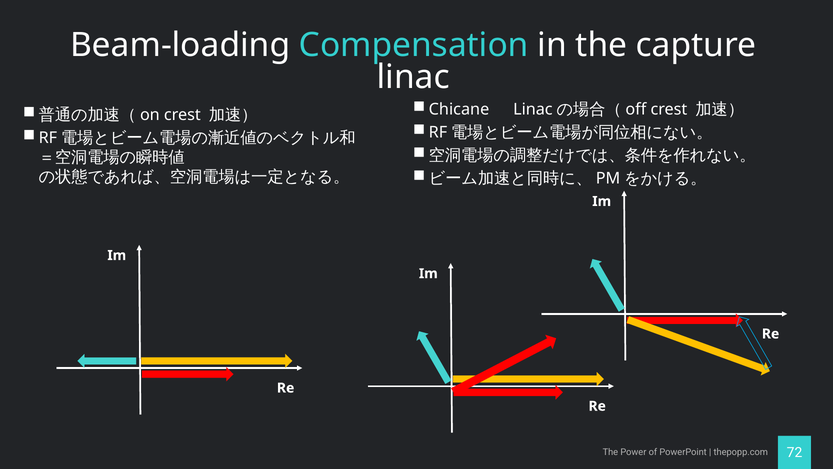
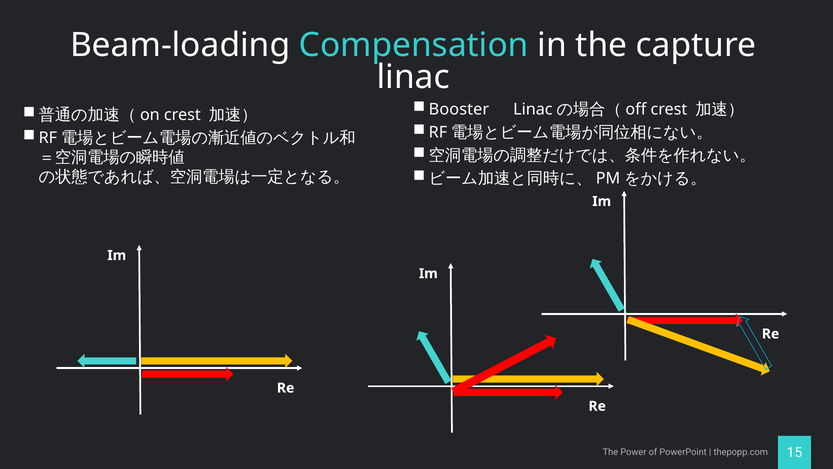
Chicane: Chicane -> Booster (459, 109)
72: 72 -> 15 (795, 452)
